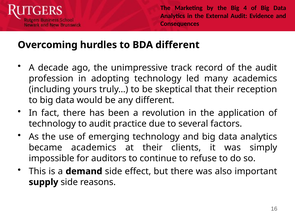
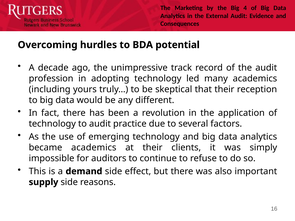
BDA different: different -> potential (178, 45)
